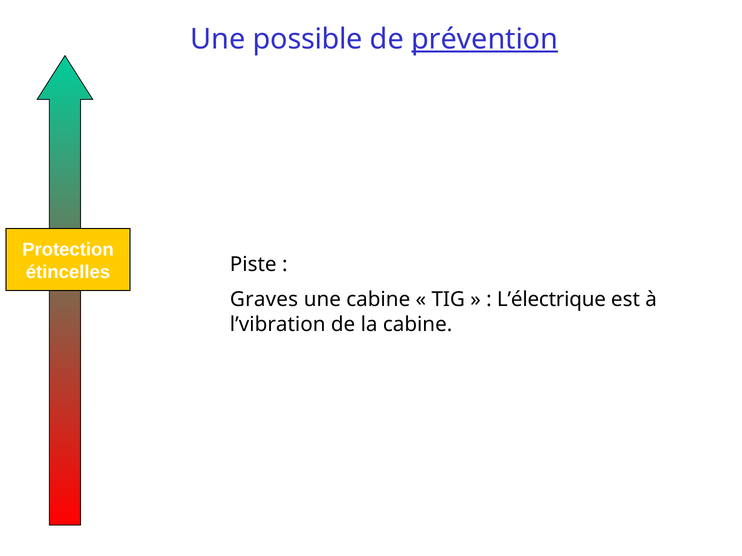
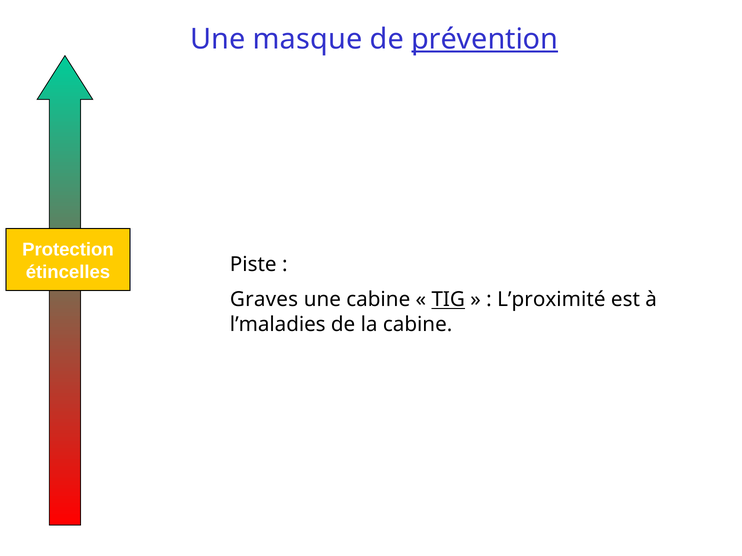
possible: possible -> masque (308, 39)
TIG underline: none -> present (448, 300)
L’électrique: L’électrique -> L’proximité (551, 300)
l’vibration: l’vibration -> l’maladies (278, 325)
